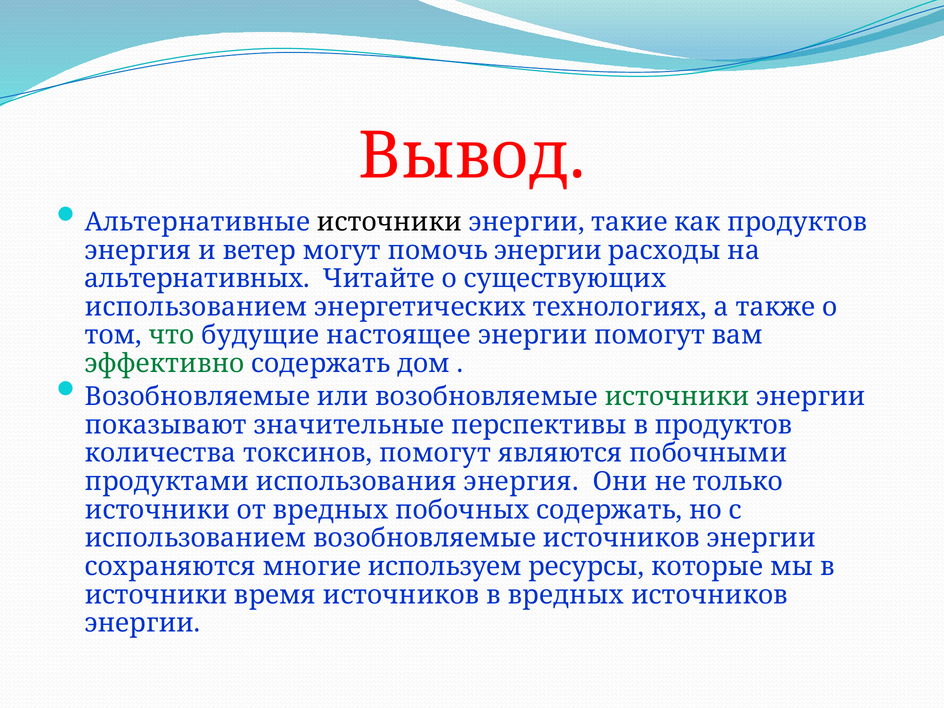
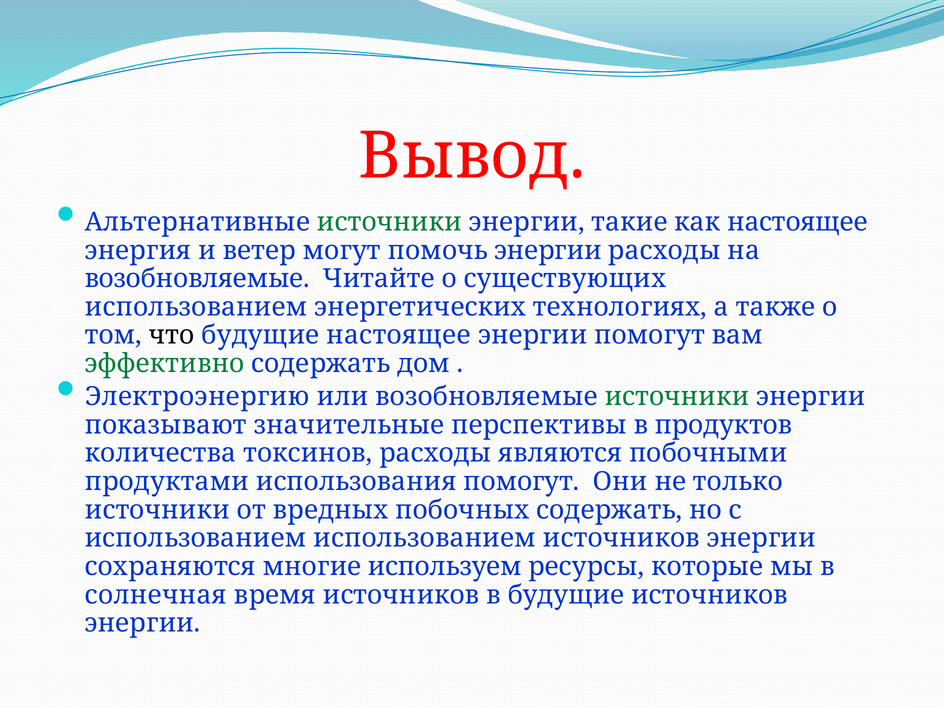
источники colour: black -> green (389, 222)
как продуктов: продуктов -> настоящее (797, 222)
альтернативных: альтернативных -> возобновляемые (197, 279)
что colour: green -> black (172, 335)
Возобновляемые: Возобновляемые -> Электроэнергию (197, 397)
токсинов помогут: помогут -> расходы (435, 453)
использования энергия: энергия -> помогут (521, 482)
использованием возобновляемые: возобновляемые -> использованием (425, 538)
источники: источники -> солнечная (156, 595)
в вредных: вредных -> будущие (566, 595)
